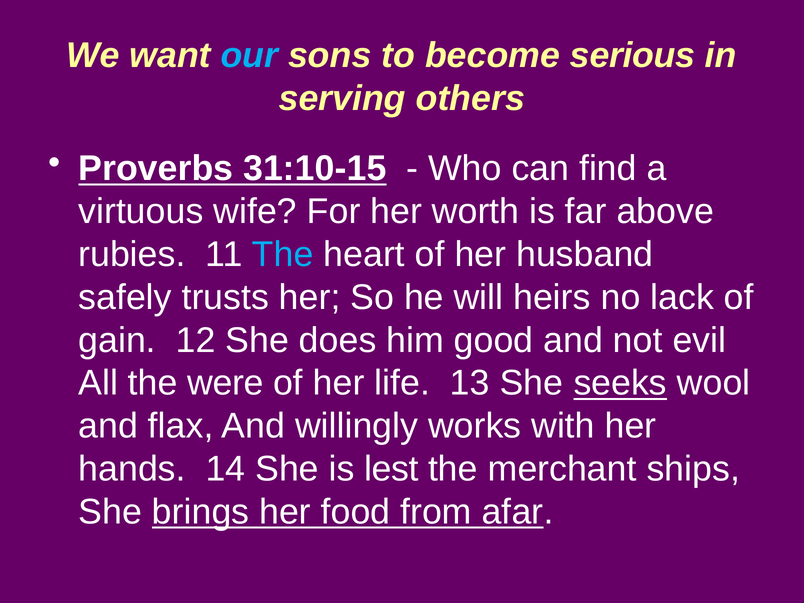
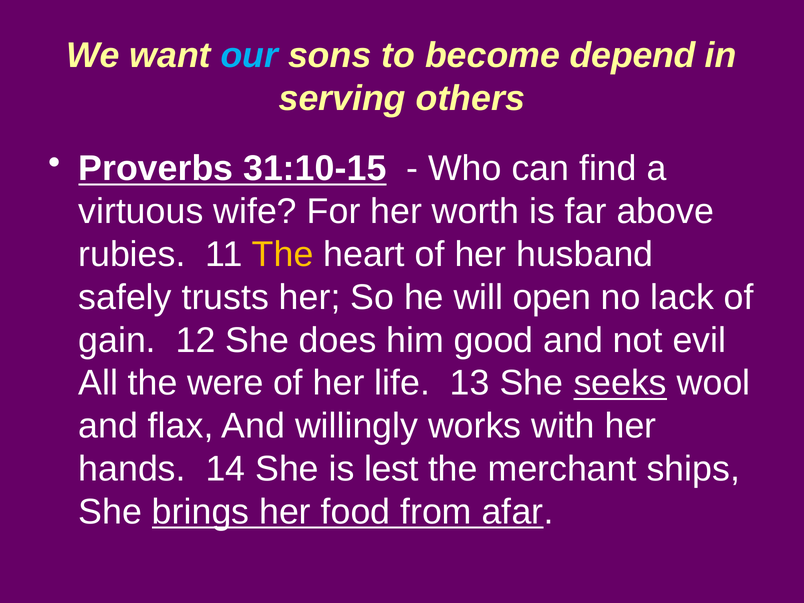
serious: serious -> depend (633, 55)
The colour: light blue -> yellow (283, 254)
heirs: heirs -> open (552, 297)
